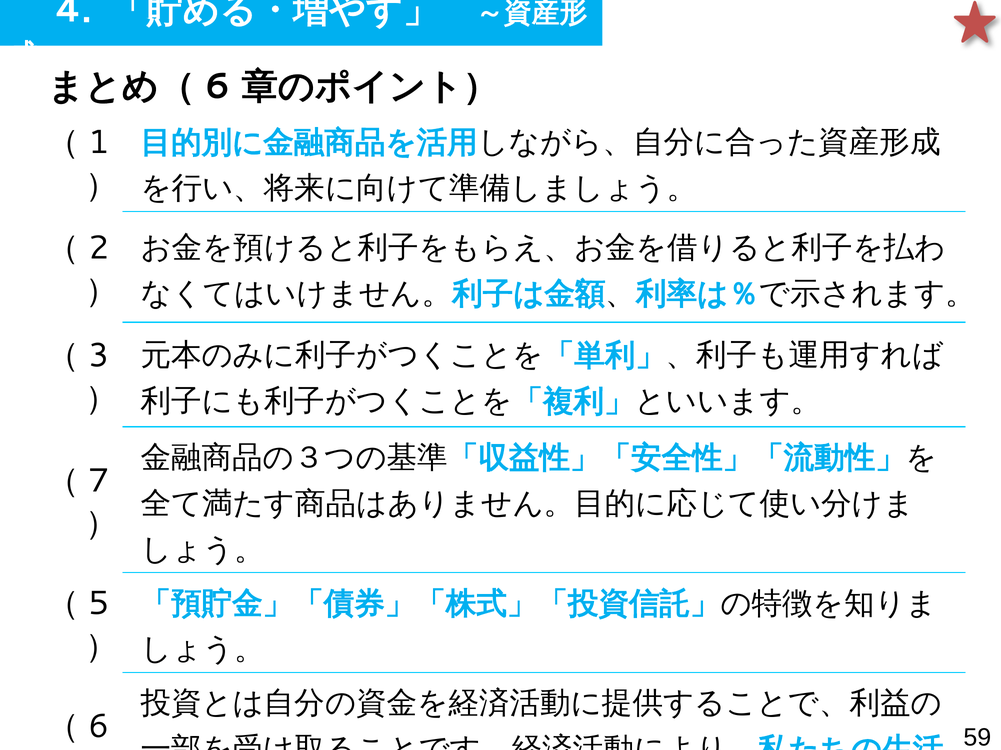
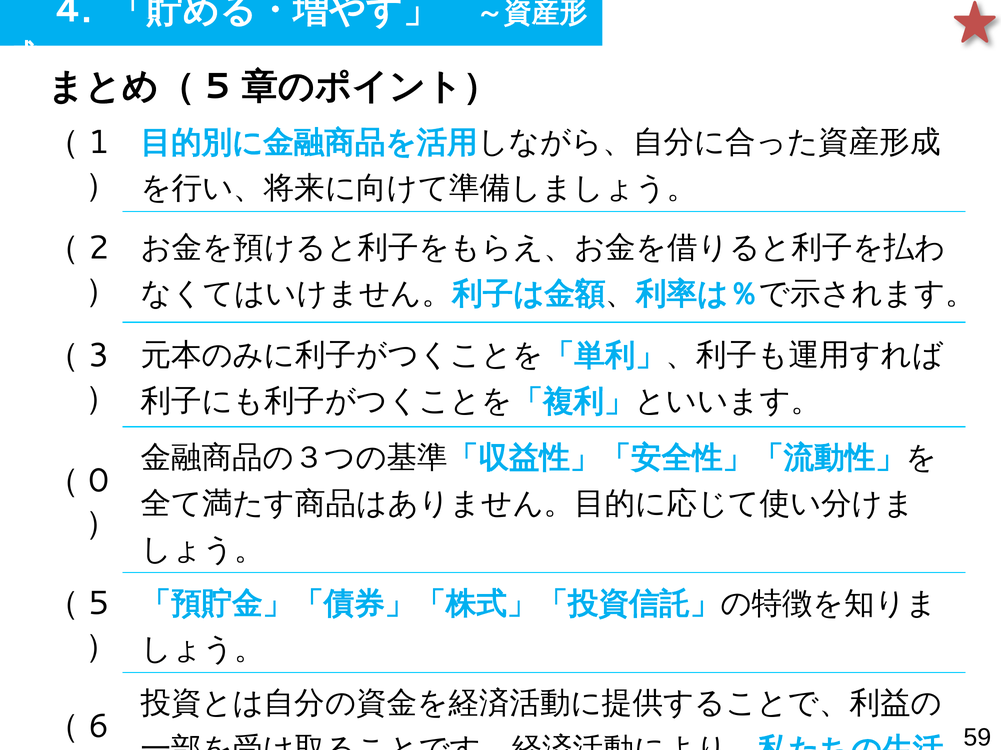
6: 6 -> 5 (218, 86)
7: 7 -> 0 (99, 481)
